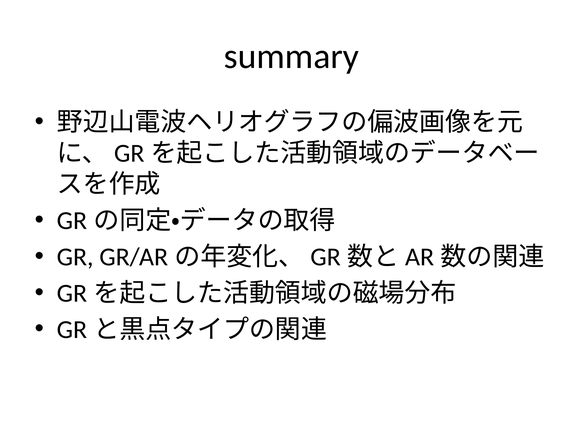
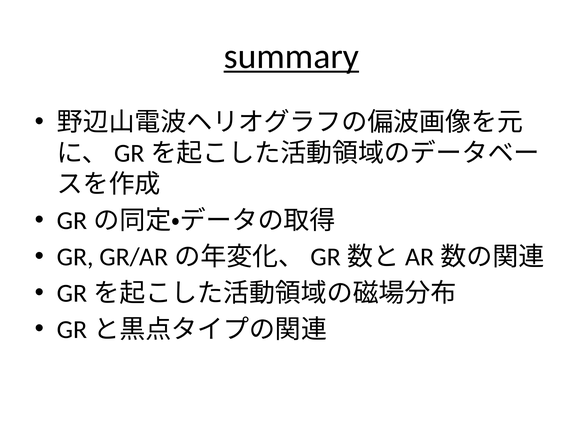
summary underline: none -> present (291, 56)
